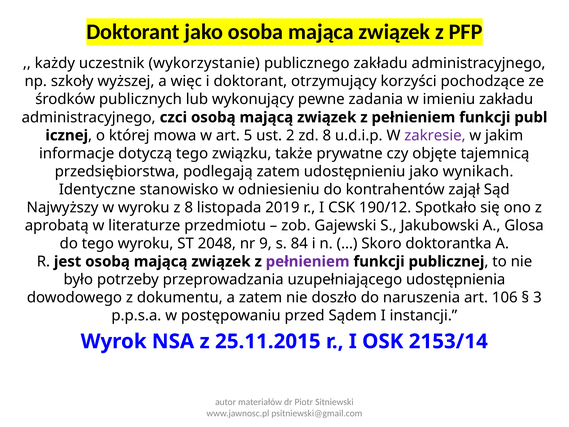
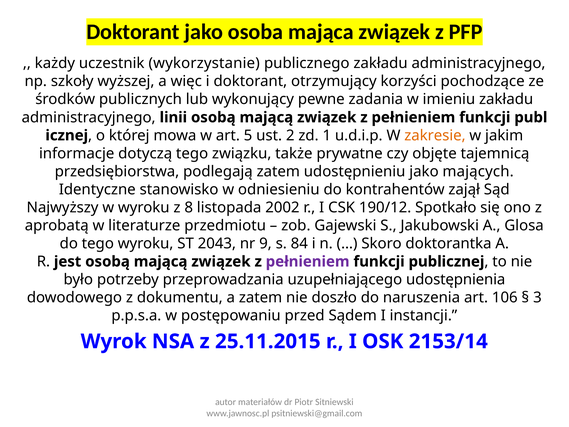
czci: czci -> linii (173, 117)
zd 8: 8 -> 1 (327, 135)
zakresie colour: purple -> orange (435, 135)
wynikach: wynikach -> mających (478, 171)
2019: 2019 -> 2002 (282, 207)
2048: 2048 -> 2043 (217, 243)
